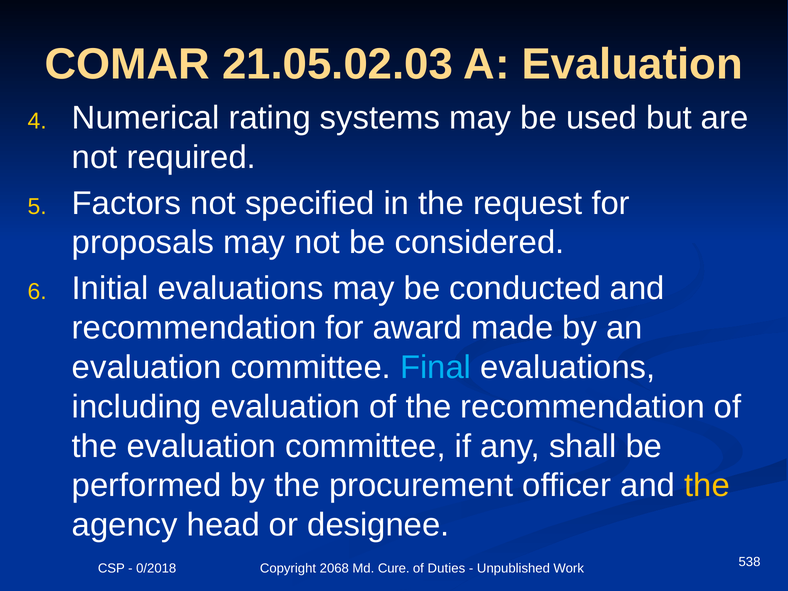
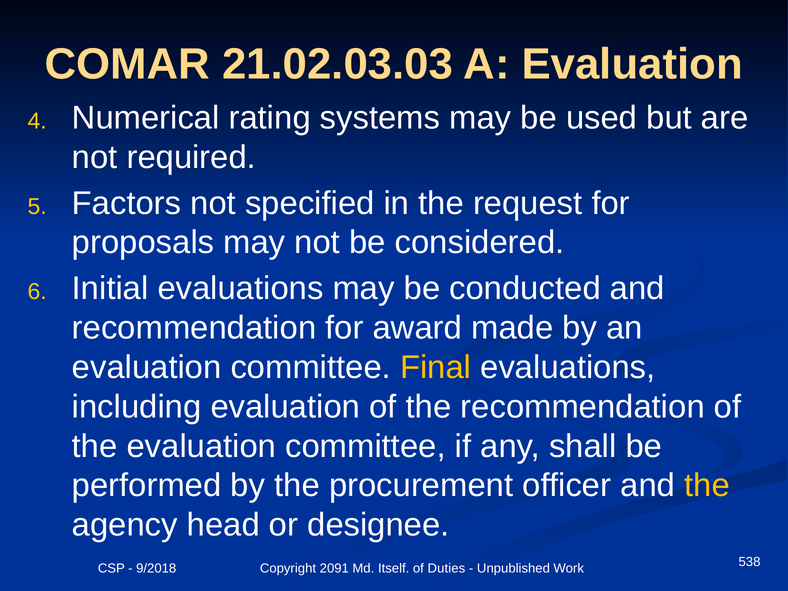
21.05.02.03: 21.05.02.03 -> 21.02.03.03 (337, 64)
Final colour: light blue -> yellow (436, 367)
0/2018: 0/2018 -> 9/2018 (156, 569)
2068: 2068 -> 2091 (334, 569)
Cure: Cure -> Itself (394, 569)
